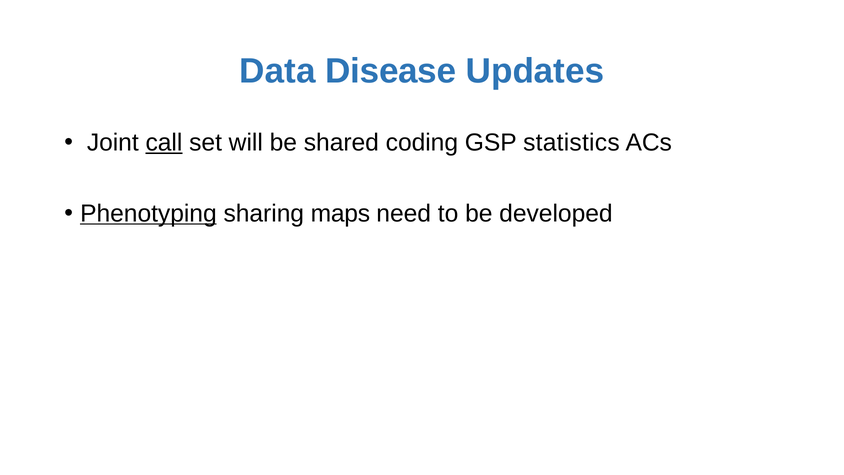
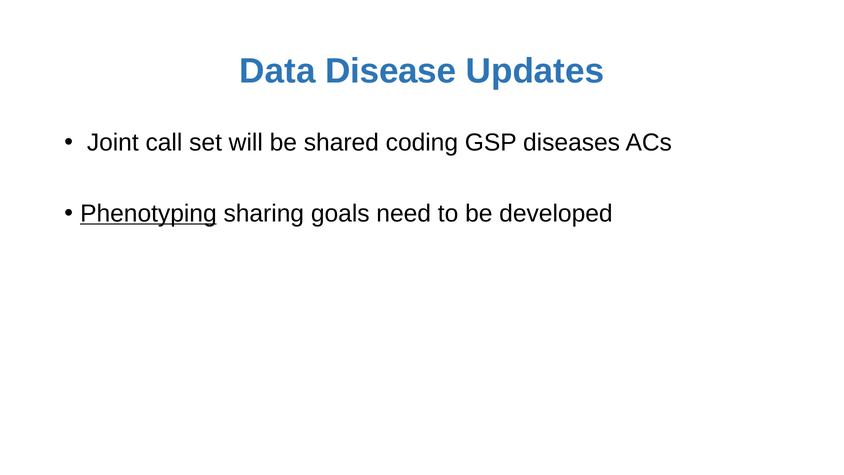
call underline: present -> none (164, 143)
statistics: statistics -> diseases (572, 143)
maps: maps -> goals (340, 213)
